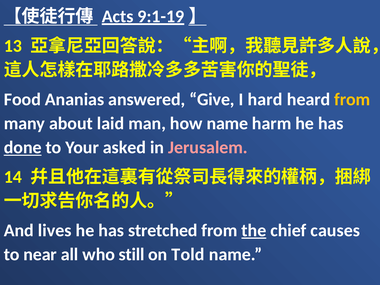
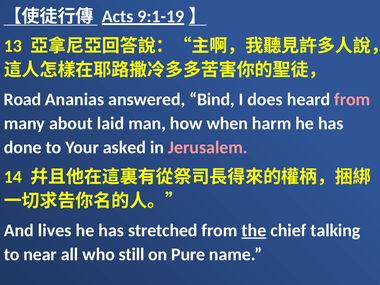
Food: Food -> Road (22, 99)
Give: Give -> Bind (212, 99)
hard: hard -> does (265, 99)
from colour: yellow -> pink (352, 99)
how name: name -> when (227, 123)
done underline: present -> none (23, 148)
causes: causes -> talking (335, 230)
Told: Told -> Pure (188, 255)
